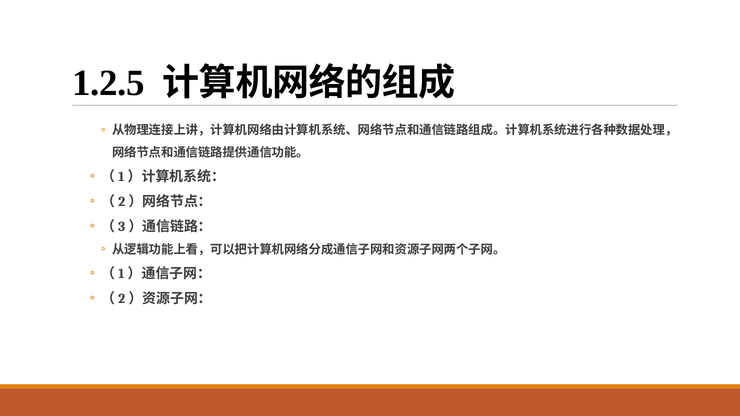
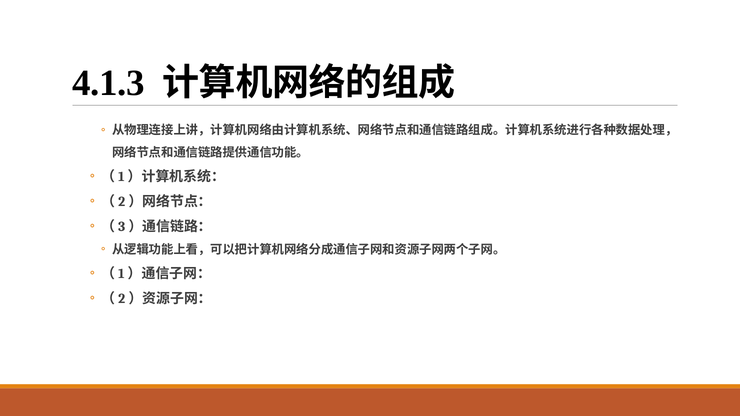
1.2.5: 1.2.5 -> 4.1.3 (109, 83)
